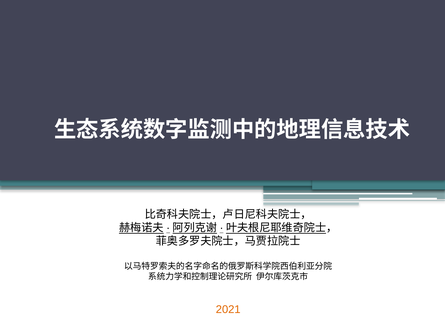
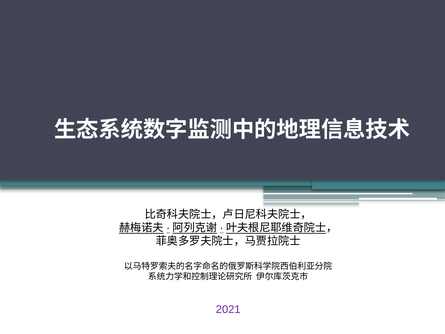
2021 colour: orange -> purple (228, 309)
